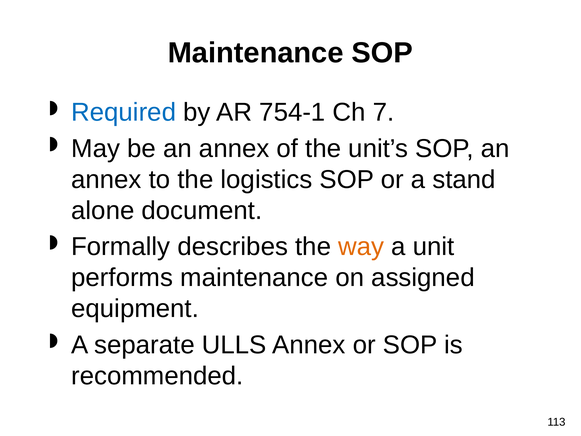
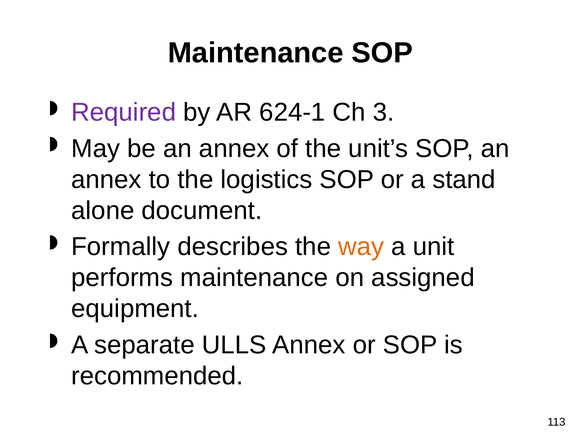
Required colour: blue -> purple (124, 112)
754-1: 754-1 -> 624-1 (292, 112)
7: 7 -> 3 (383, 112)
